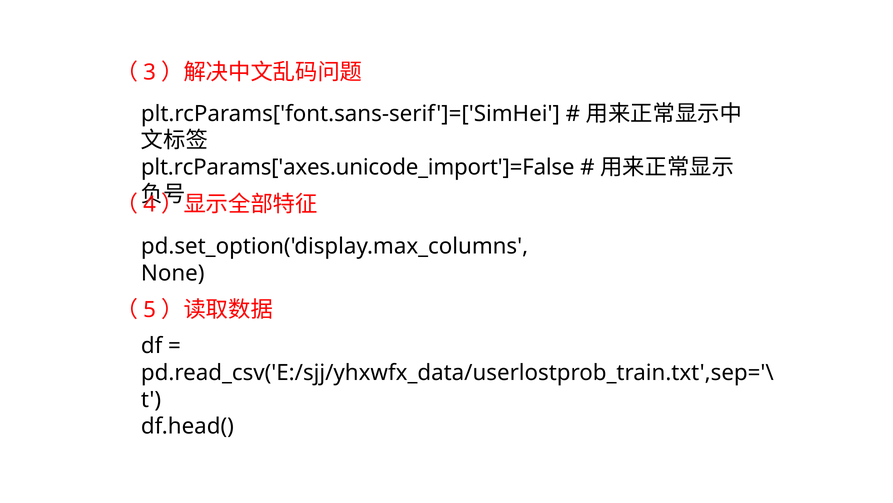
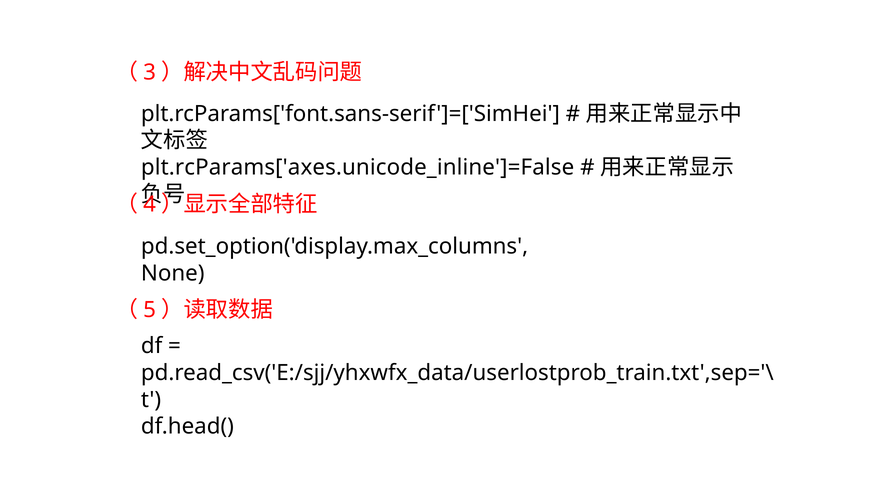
plt.rcParams['axes.unicode_import']=False: plt.rcParams['axes.unicode_import']=False -> plt.rcParams['axes.unicode_inline']=False (358, 167)
